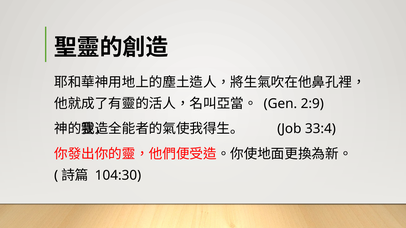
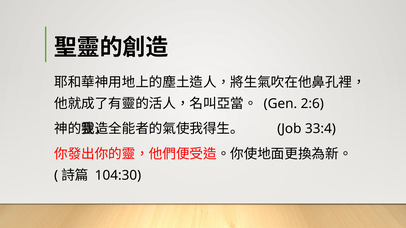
2:9: 2:9 -> 2:6 (312, 104)
